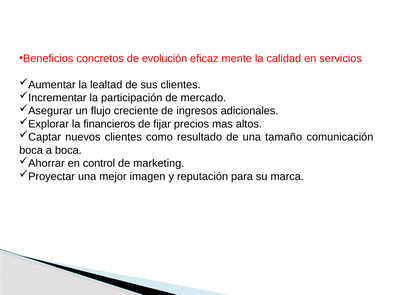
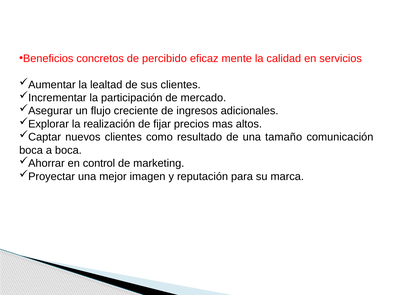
evolución: evolución -> percibido (164, 58)
financieros: financieros -> realización (109, 124)
